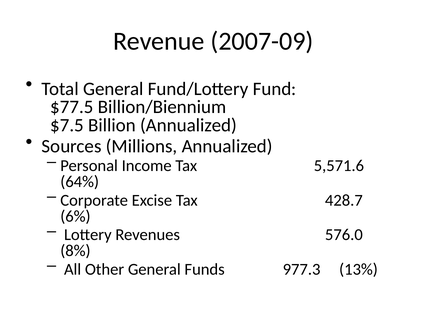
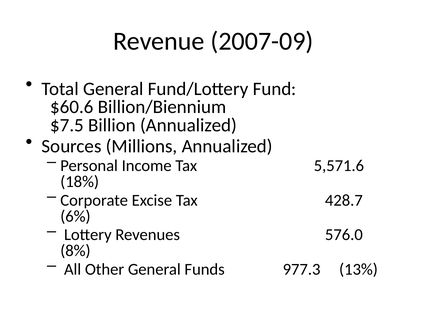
$77.5: $77.5 -> $60.6 (72, 107)
64%: 64% -> 18% (80, 182)
